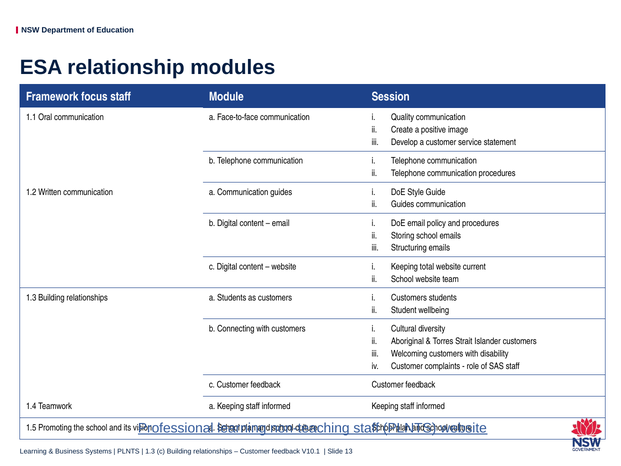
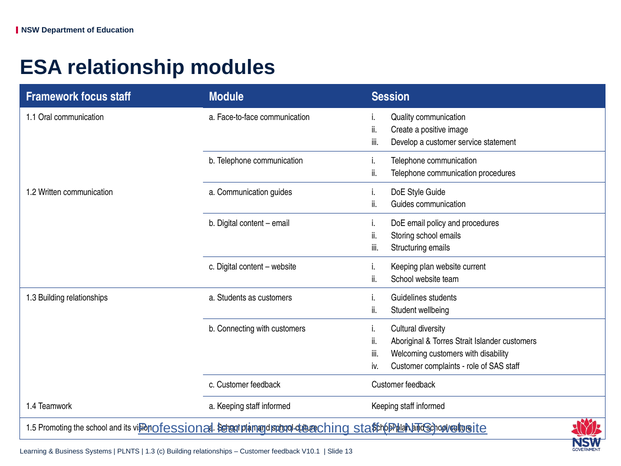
Keeping total: total -> plan (427, 267)
Customers: Customers -> Guidelines (409, 298)
